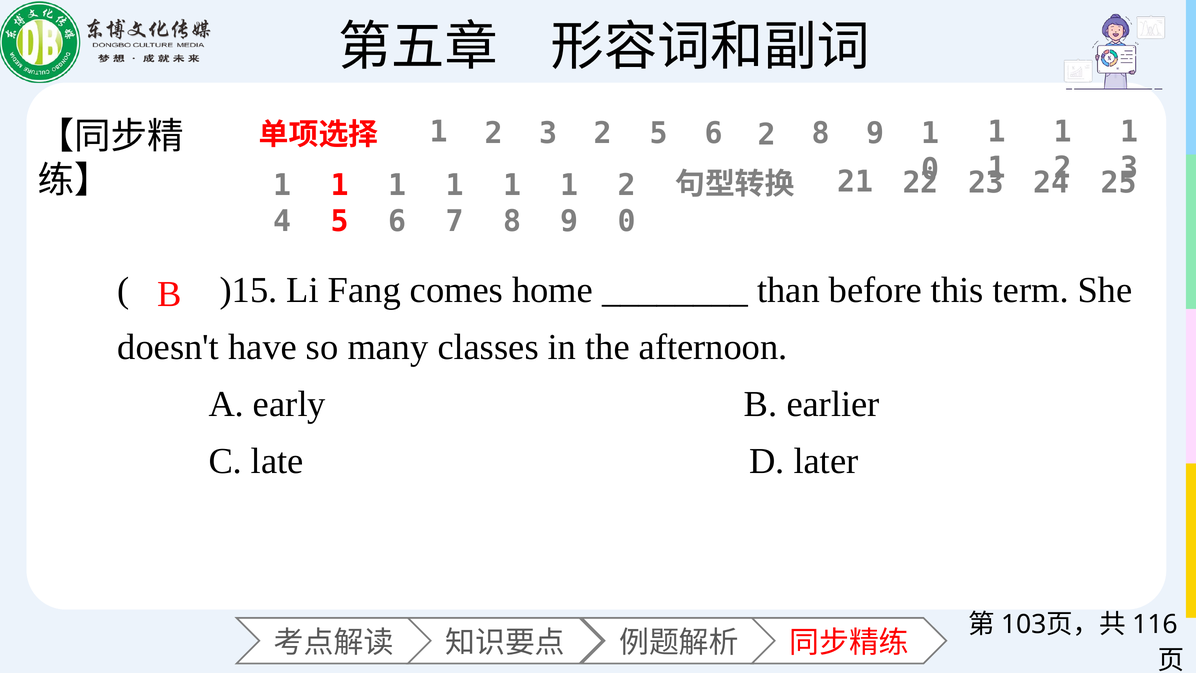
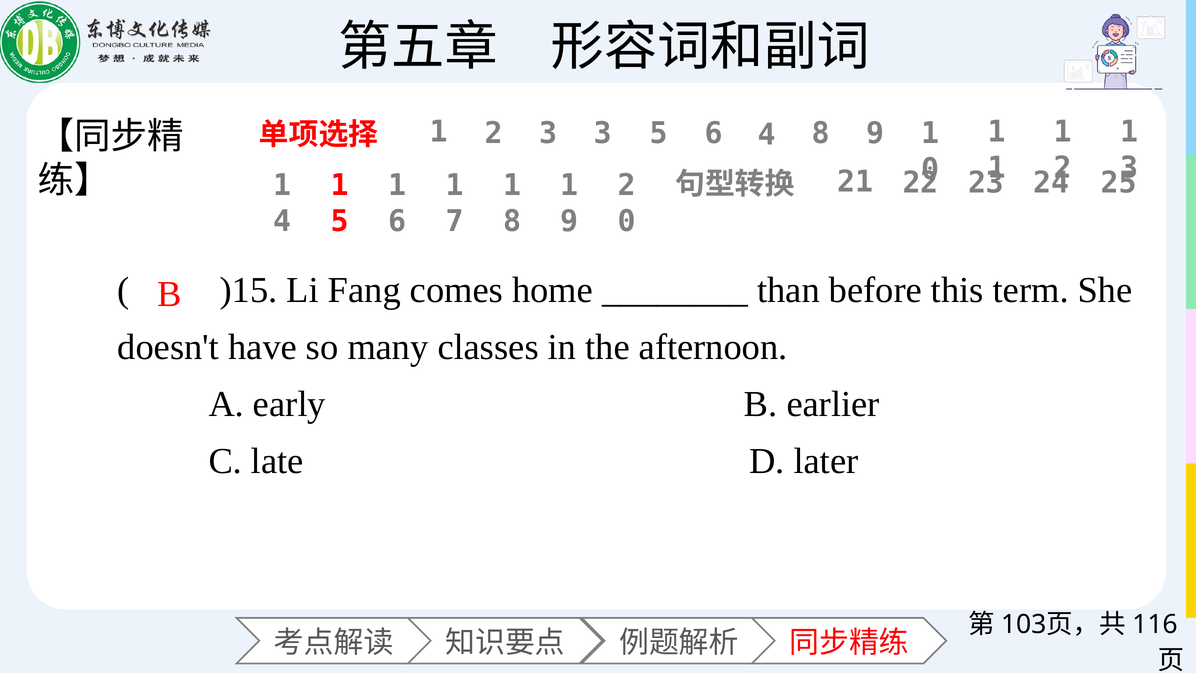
3 2: 2 -> 3 (603, 133)
6 2: 2 -> 4 (767, 135)
